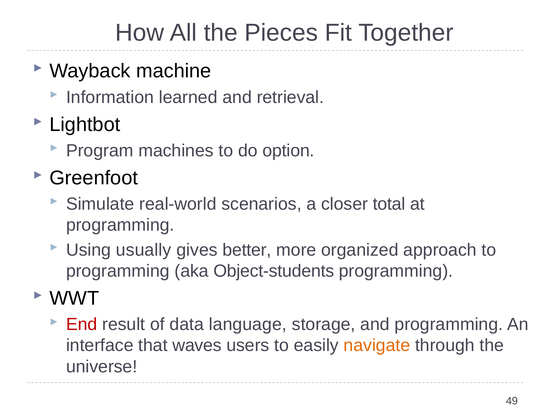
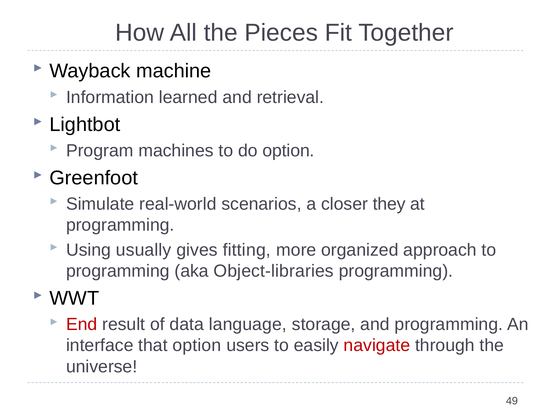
total: total -> they (389, 204)
better: better -> fitting (247, 250)
Object-students: Object-students -> Object-libraries (274, 271)
that waves: waves -> option (197, 346)
navigate colour: orange -> red (377, 346)
